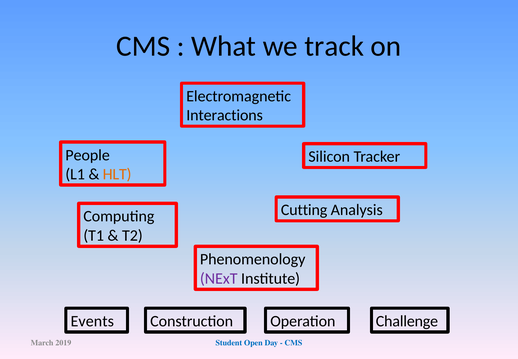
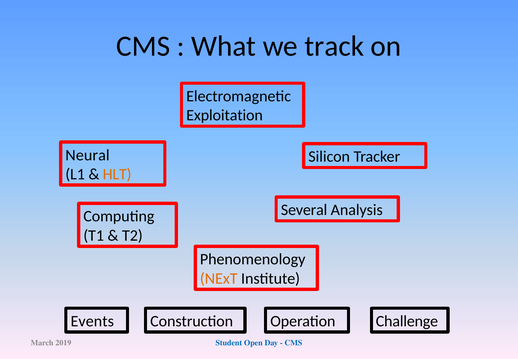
Interactions: Interactions -> Exploitation (225, 115)
People: People -> Neural (88, 155)
Cutting: Cutting -> Several (304, 210)
NExT colour: purple -> orange (219, 278)
